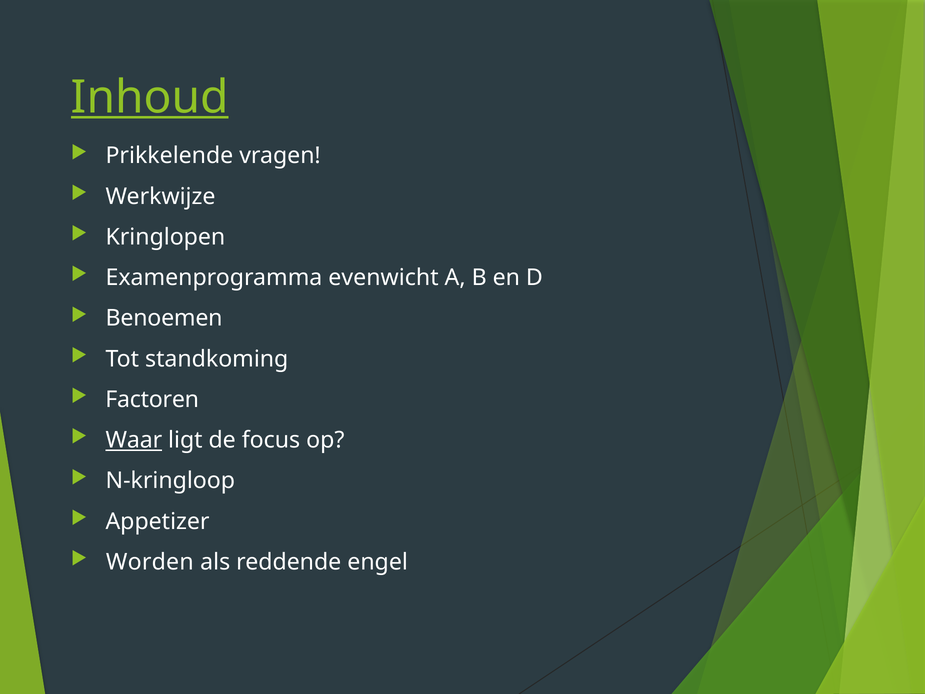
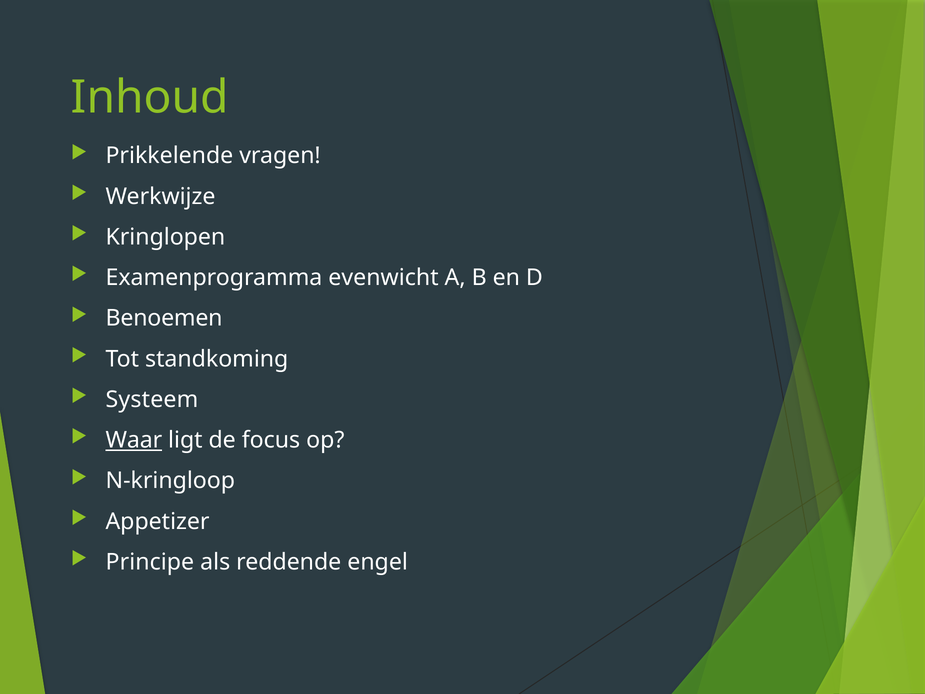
Inhoud underline: present -> none (150, 97)
Factoren: Factoren -> Systeem (152, 399)
Worden: Worden -> Principe (150, 562)
